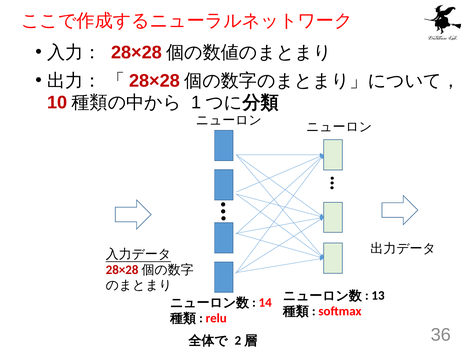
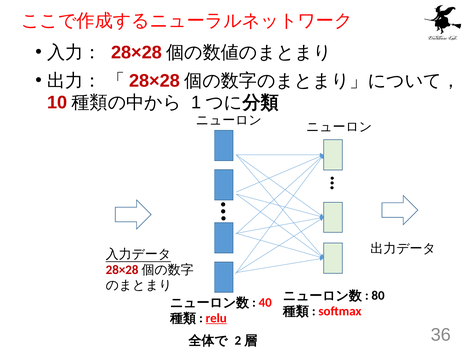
13: 13 -> 80 (378, 295)
14: 14 -> 40 (265, 302)
relu underline: none -> present (216, 318)
